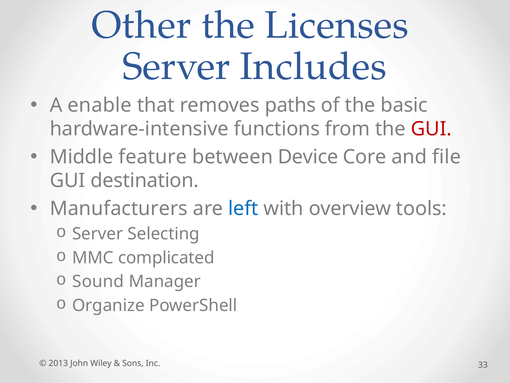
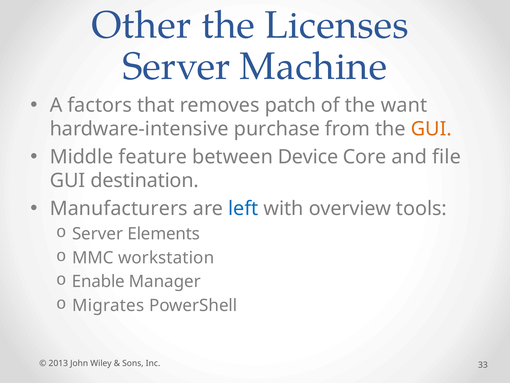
Includes: Includes -> Machine (313, 66)
enable: enable -> factors (100, 105)
paths: paths -> patch (290, 105)
basic: basic -> want (404, 105)
functions: functions -> purchase (277, 129)
GUI colour: red -> orange (431, 129)
Selecting: Selecting -> Elements (164, 234)
complicated: complicated -> workstation (166, 257)
Sound: Sound -> Enable (98, 281)
Organize: Organize -> Migrates (108, 305)
